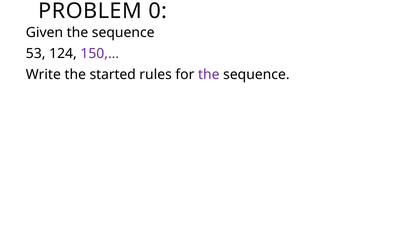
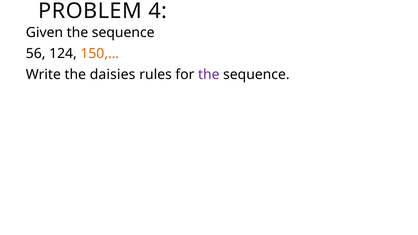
0: 0 -> 4 (158, 11)
53: 53 -> 56 (36, 54)
150,… colour: purple -> orange (100, 54)
started: started -> daisies (113, 75)
